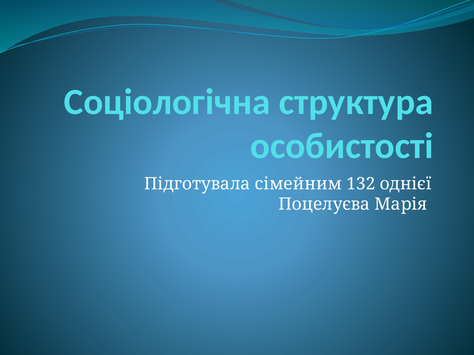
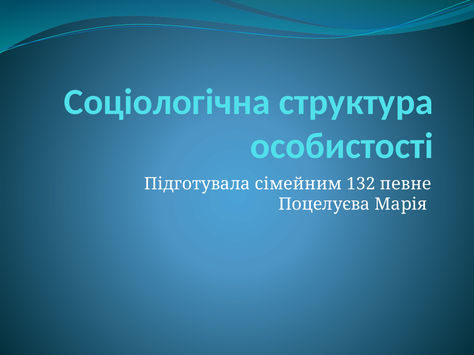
однієї: однієї -> певне (406, 184)
